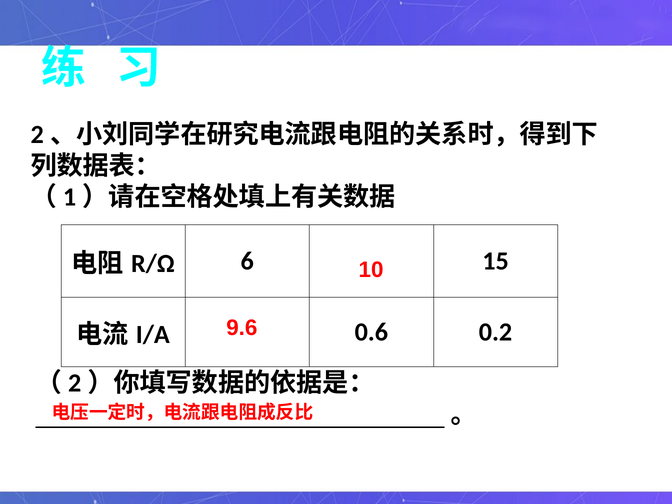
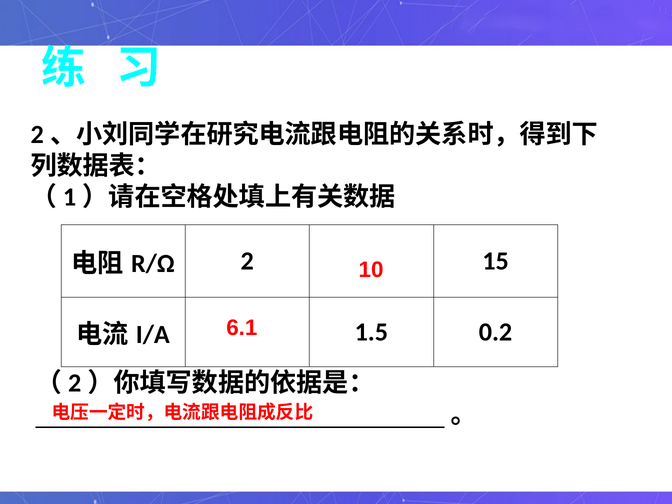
6: 6 -> 2 (247, 261)
9.6: 9.6 -> 6.1 (242, 328)
0.6: 0.6 -> 1.5 (371, 332)
